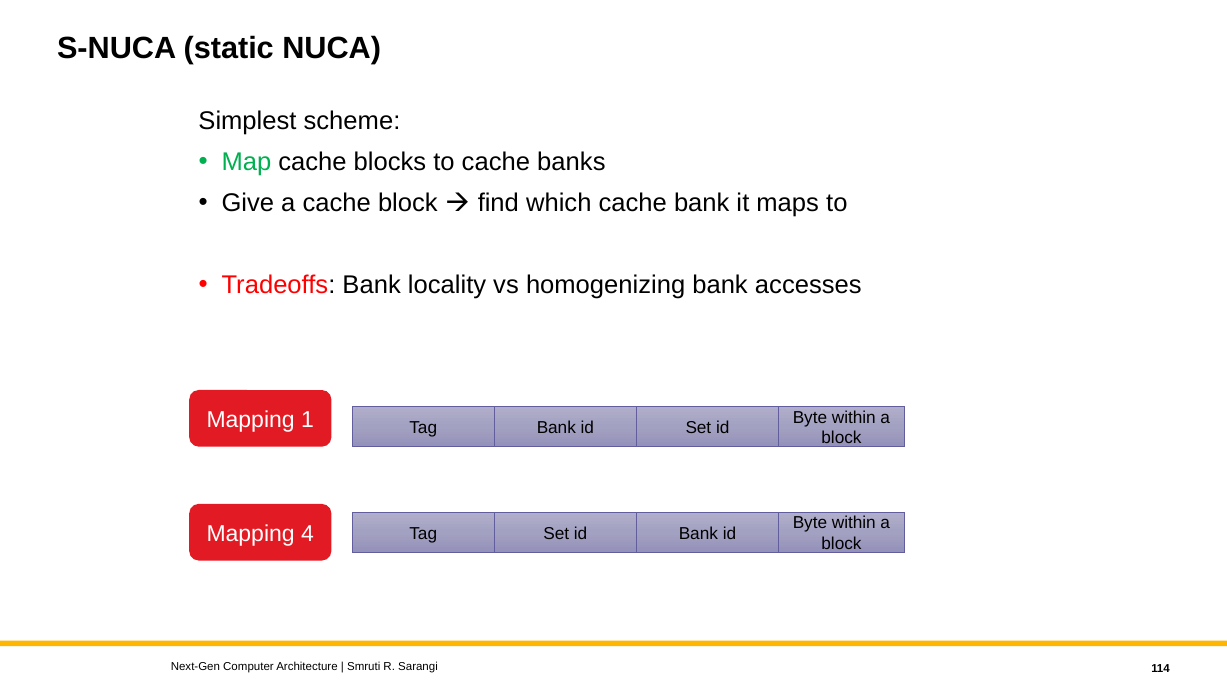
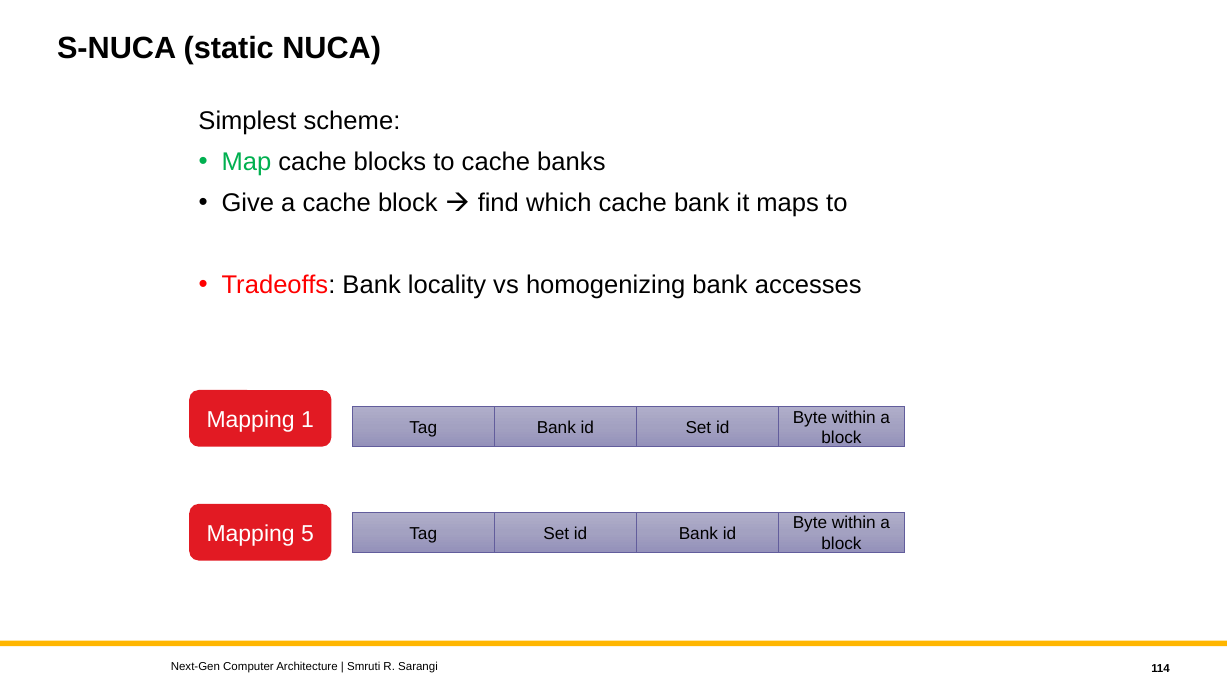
4: 4 -> 5 (308, 534)
